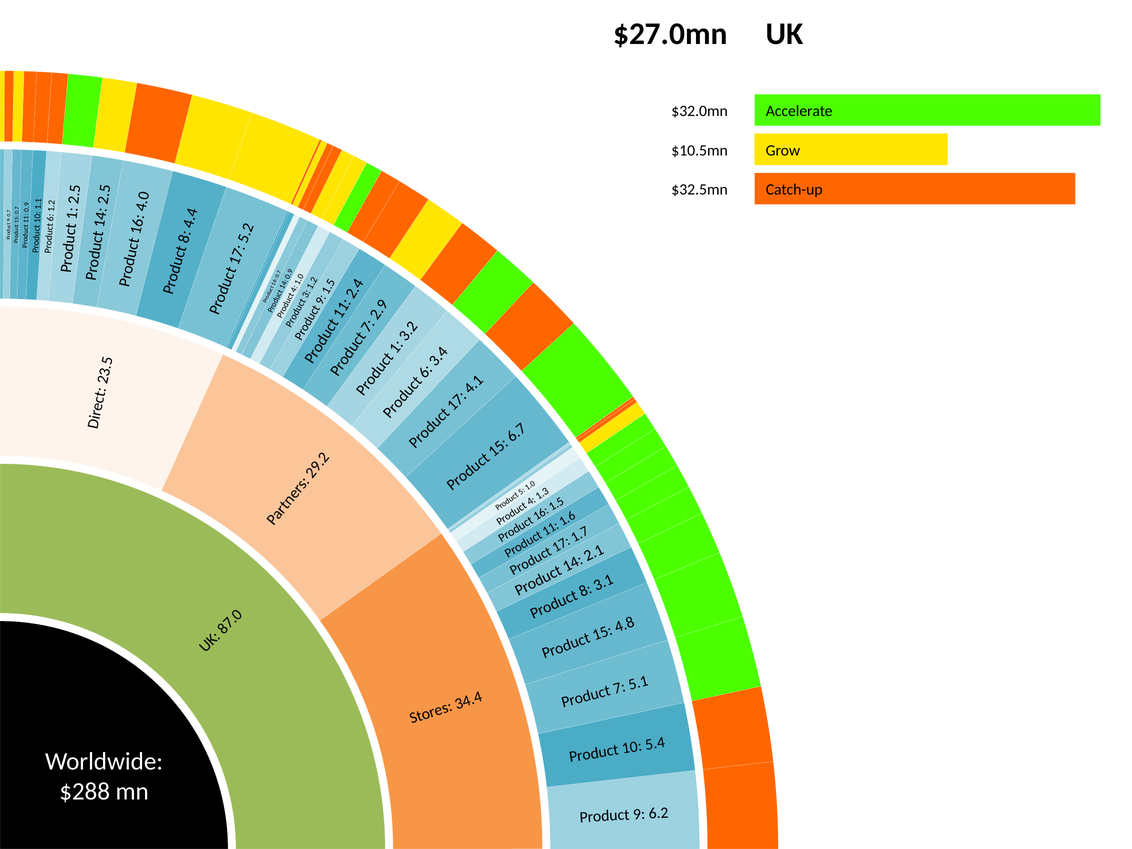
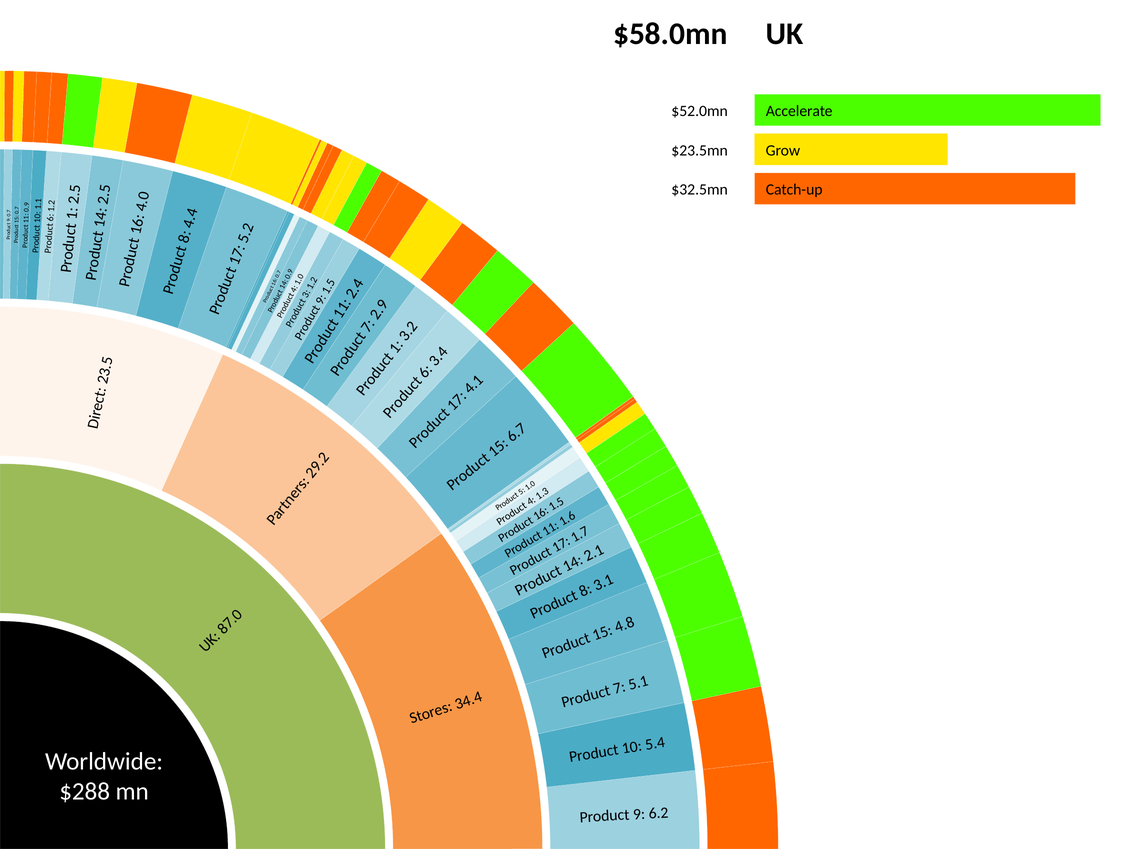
$27.0mn: $27.0mn -> $58.0mn (670, 34)
$32.0mn: $32.0mn -> $52.0mn (700, 111)
$10.5mn: $10.5mn -> $23.5mn (700, 150)
